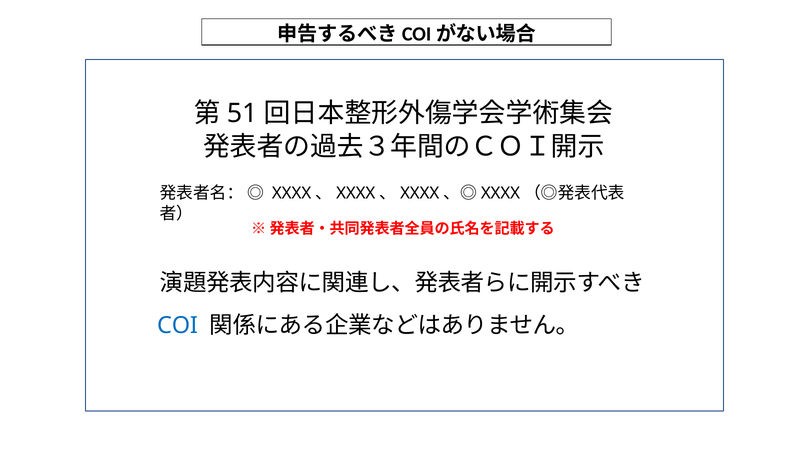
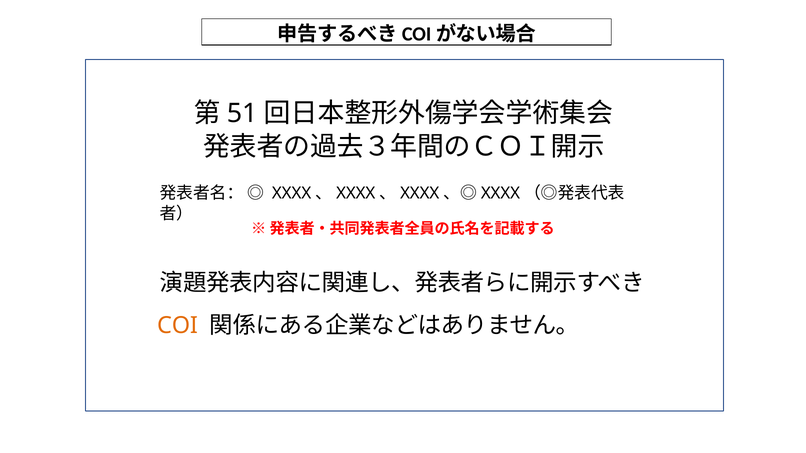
COI colour: blue -> orange (178, 326)
